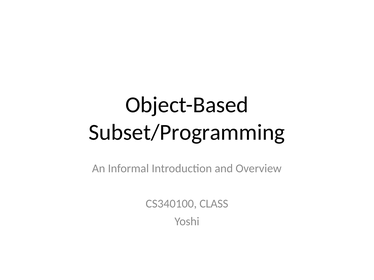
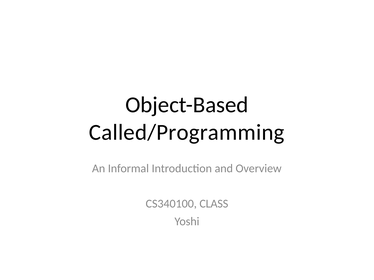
Subset/Programming: Subset/Programming -> Called/Programming (187, 133)
